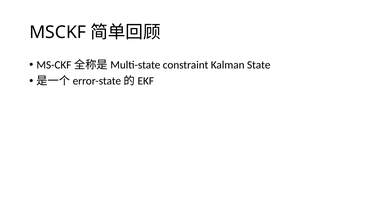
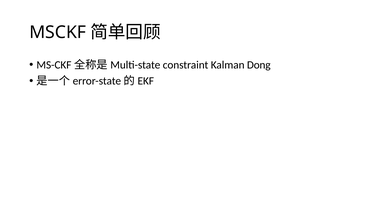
State: State -> Dong (259, 65)
